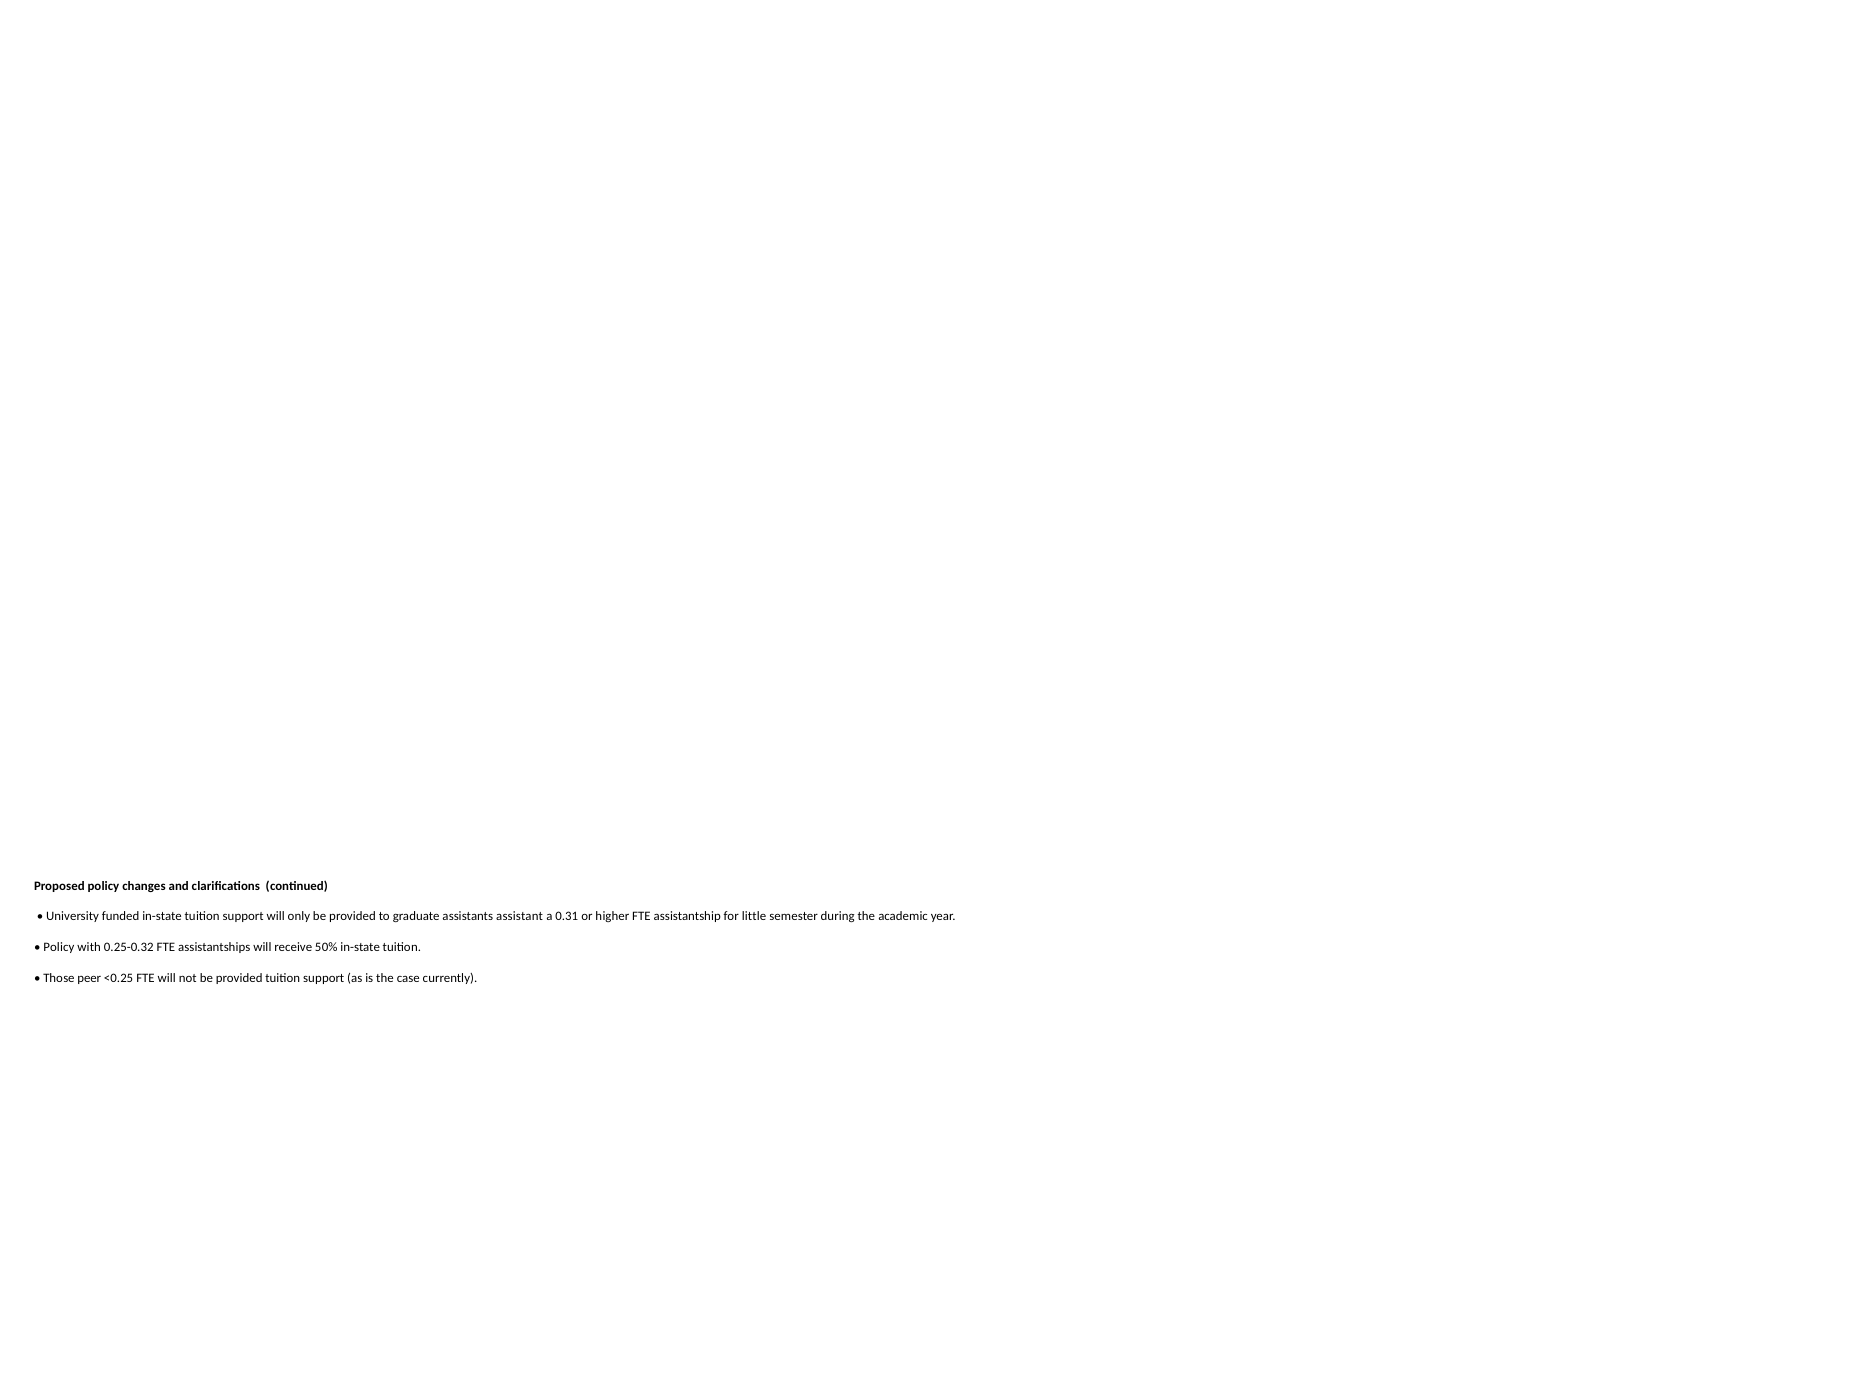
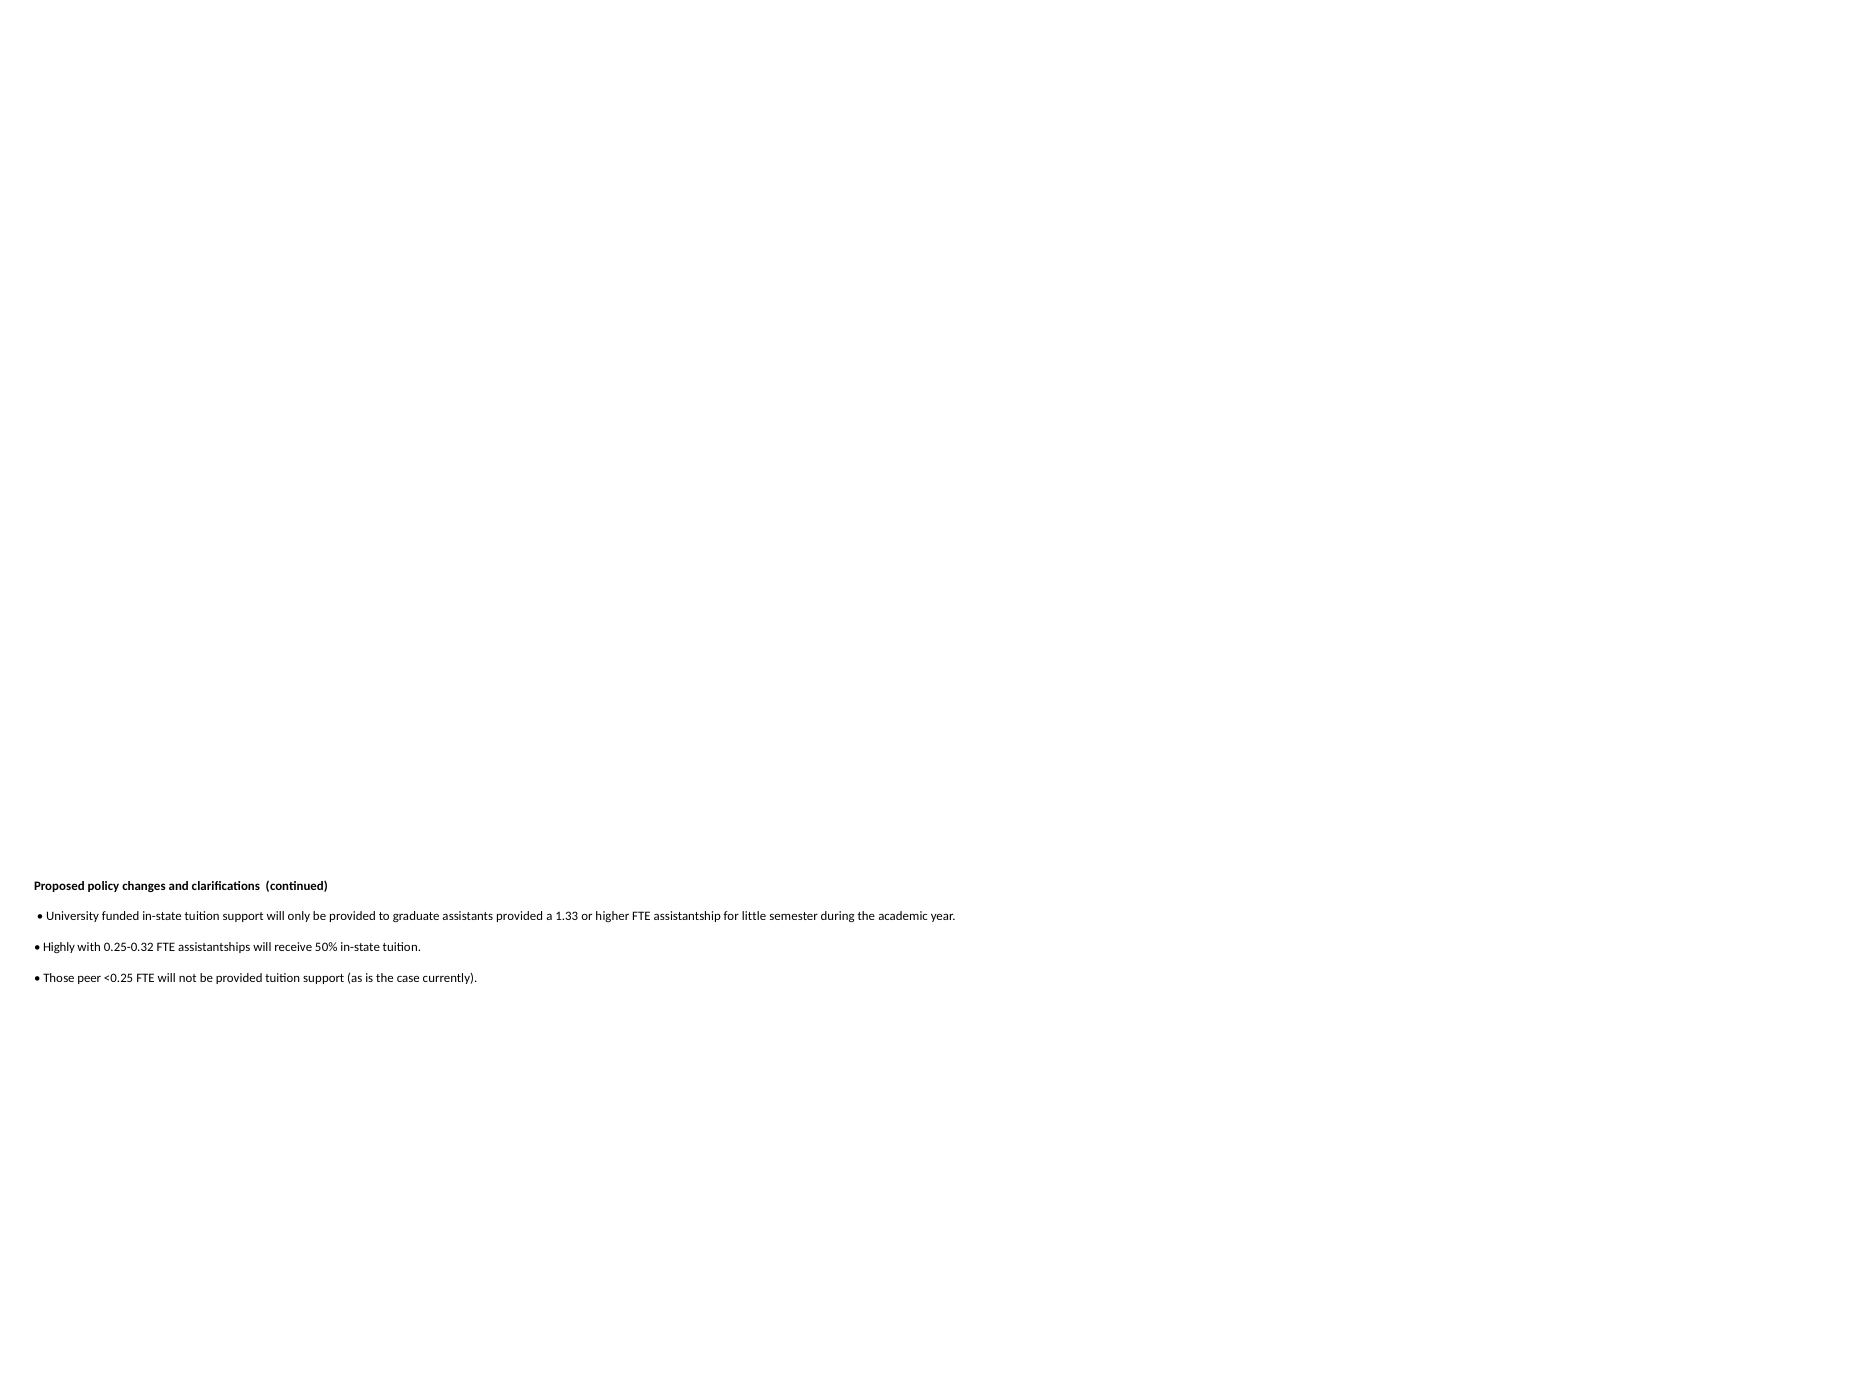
assistants assistant: assistant -> provided (520, 917)
0.31: 0.31 -> 1.33 (567, 917)
Policy: Policy -> Highly (59, 948)
